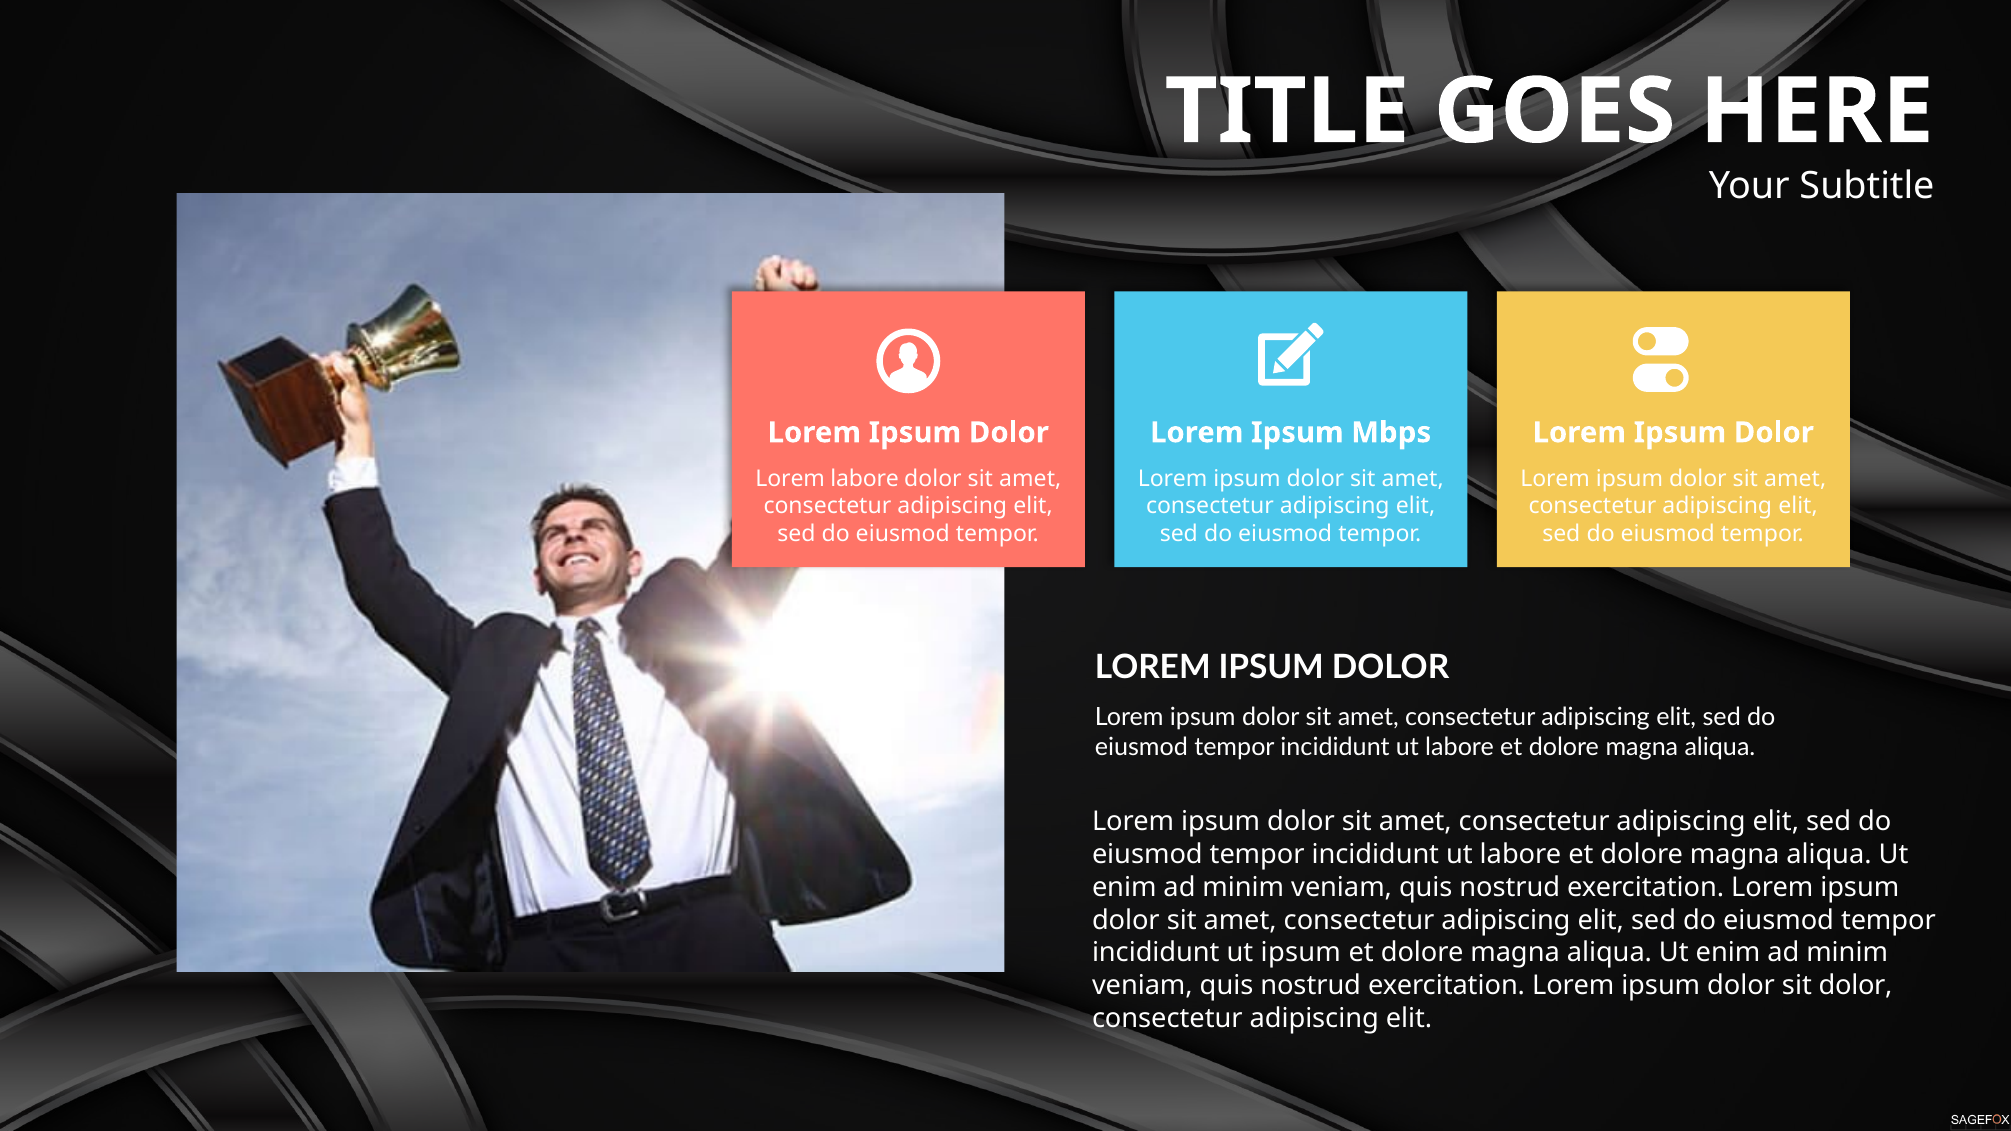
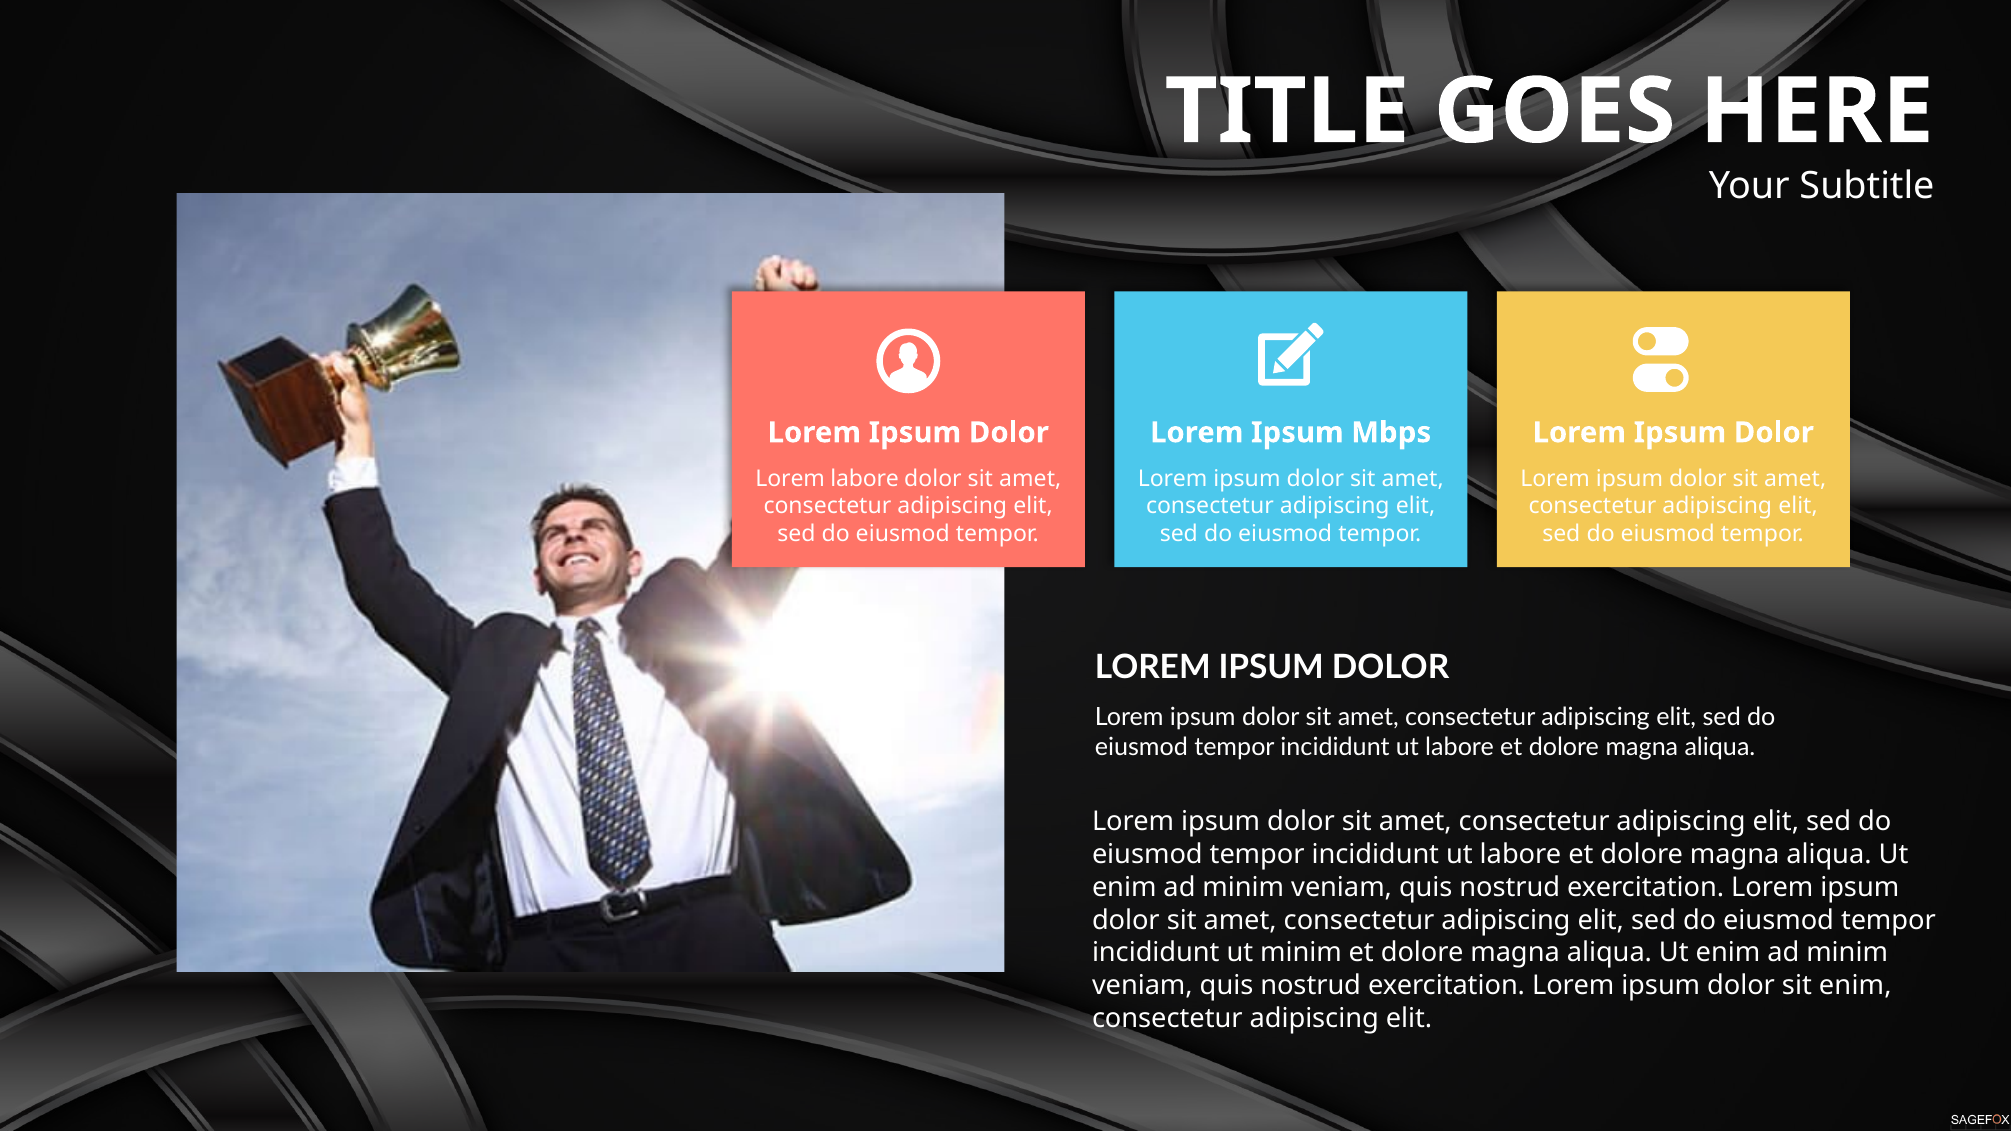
ut ipsum: ipsum -> minim (1301, 953)
sit dolor: dolor -> enim (1855, 986)
